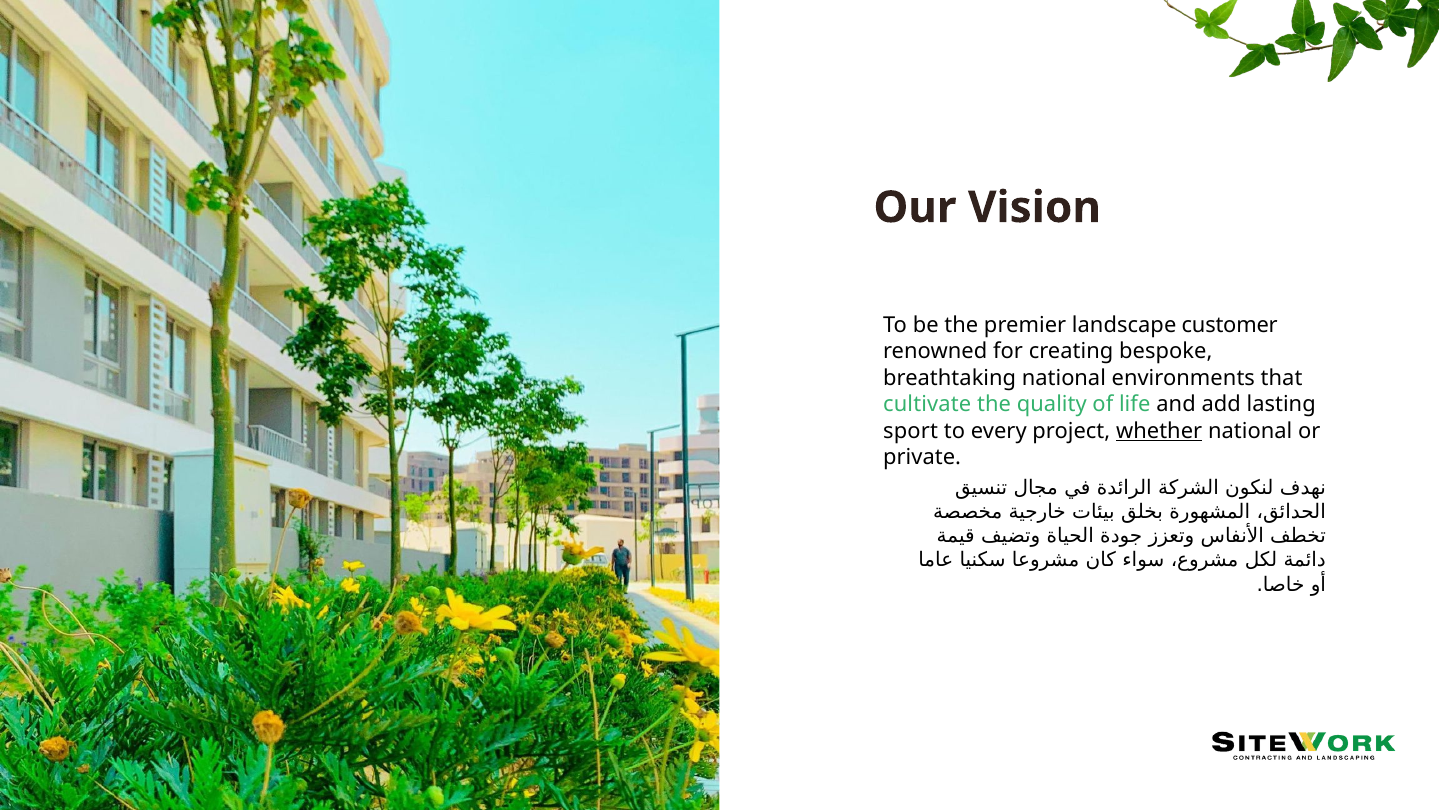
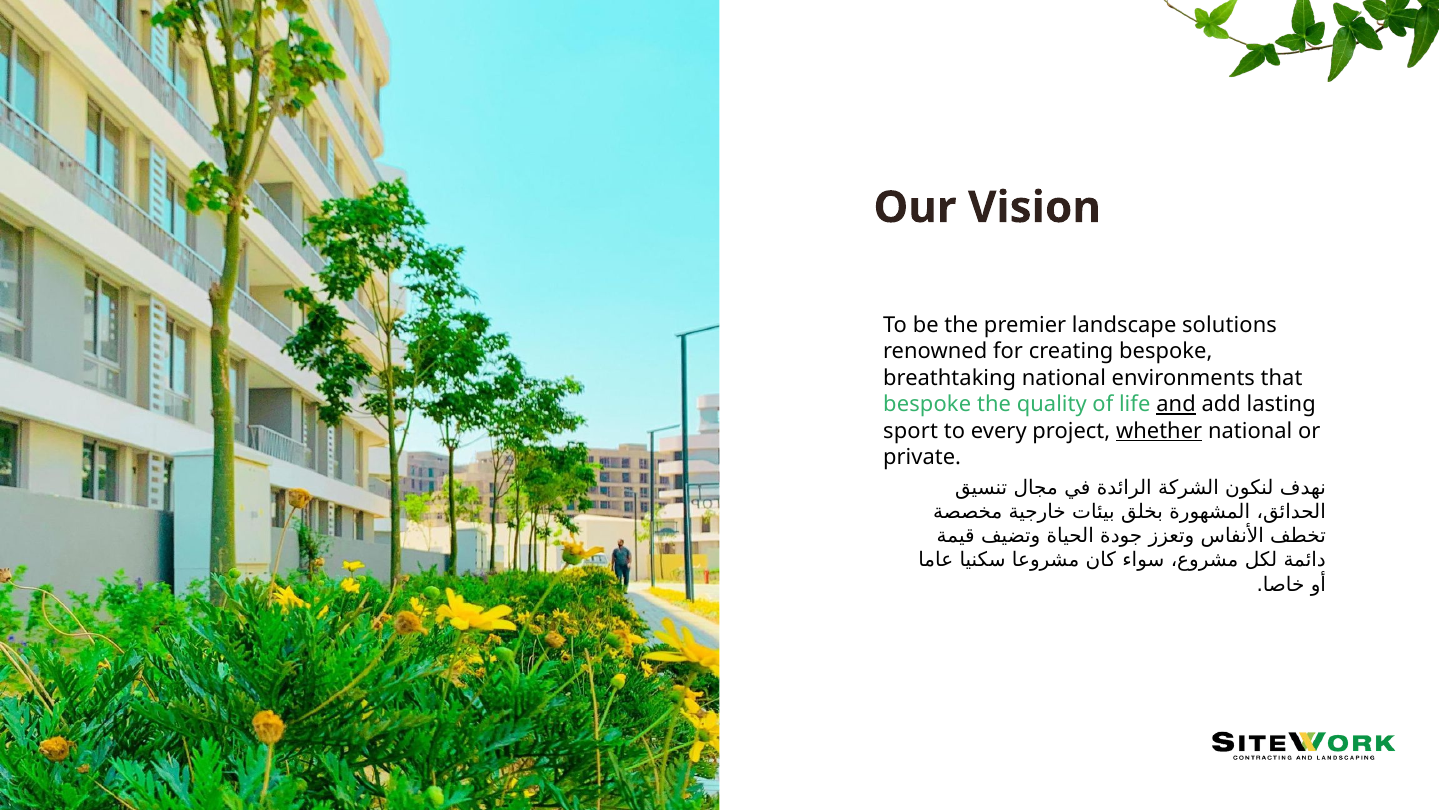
customer: customer -> solutions (1230, 325)
cultivate: cultivate -> bespoke (927, 404)
and underline: none -> present (1176, 404)
